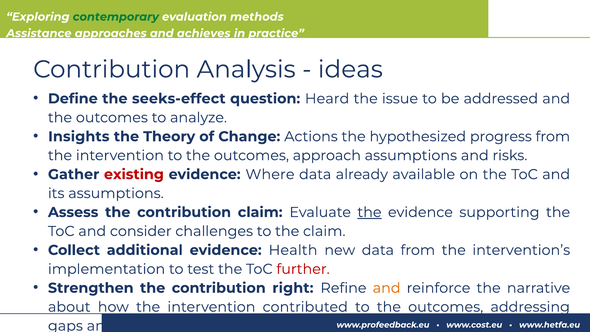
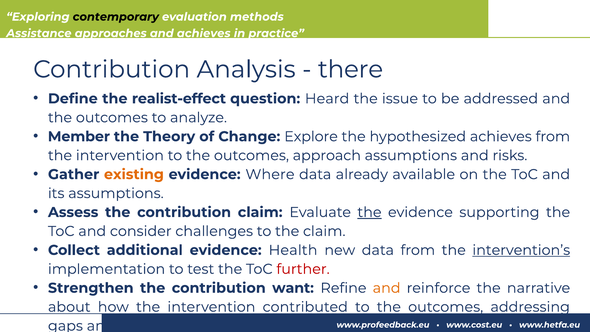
contemporary colour: green -> black (116, 17)
ideas: ideas -> there (350, 69)
seeks-effect: seeks-effect -> realist-effect (179, 99)
Insights: Insights -> Member (79, 136)
Actions: Actions -> Explore (311, 136)
hypothesized progress: progress -> achieves (501, 136)
existing colour: red -> orange (134, 174)
intervention’s underline: none -> present (521, 250)
right: right -> want (293, 288)
